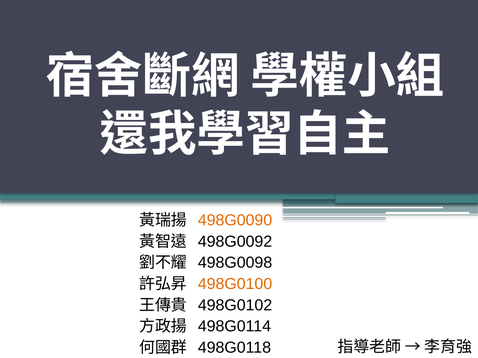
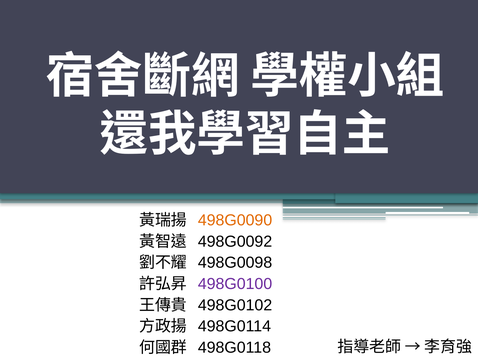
498G0100 colour: orange -> purple (235, 284)
